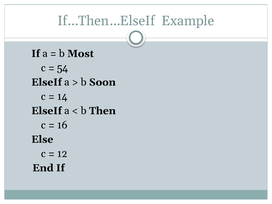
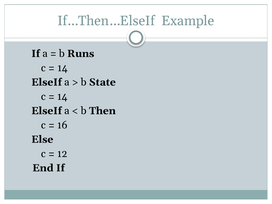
Most: Most -> Runs (81, 54)
54: 54 -> 14 (63, 68)
Soon: Soon -> State (102, 82)
